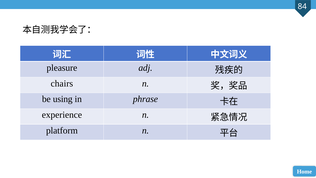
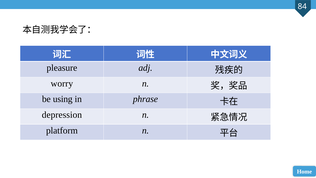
chairs: chairs -> worry (62, 83)
experience: experience -> depression (62, 115)
